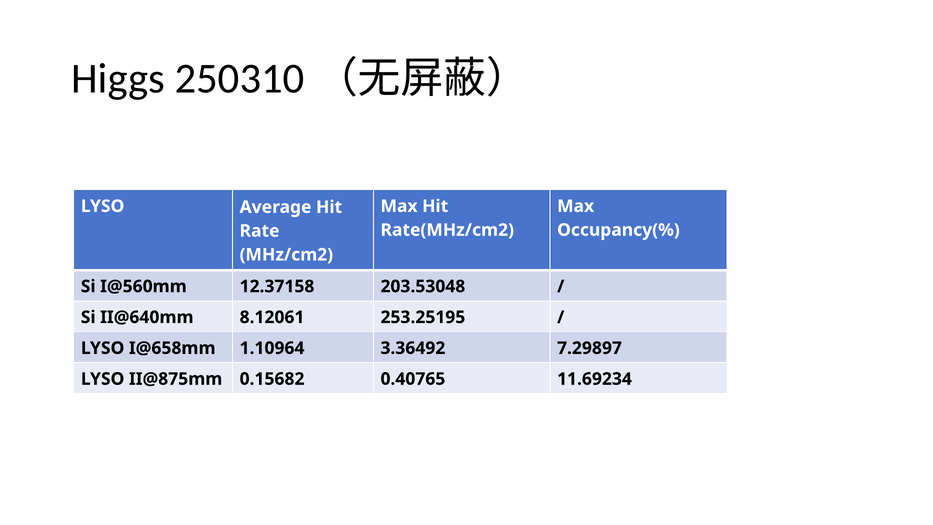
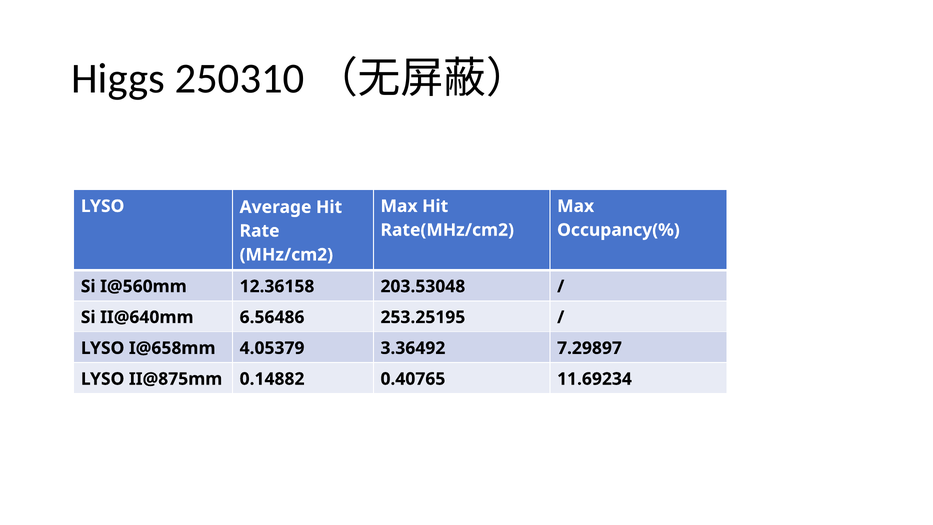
12.37158: 12.37158 -> 12.36158 (277, 286)
8.12061: 8.12061 -> 6.56486 (272, 317)
1.10964: 1.10964 -> 4.05379 (272, 348)
0.15682: 0.15682 -> 0.14882 (272, 379)
